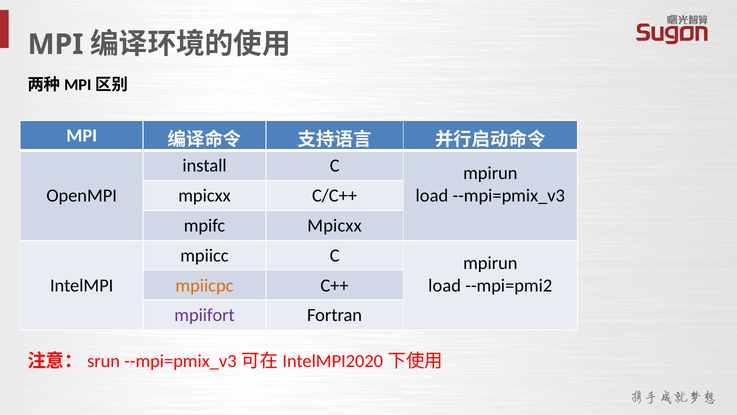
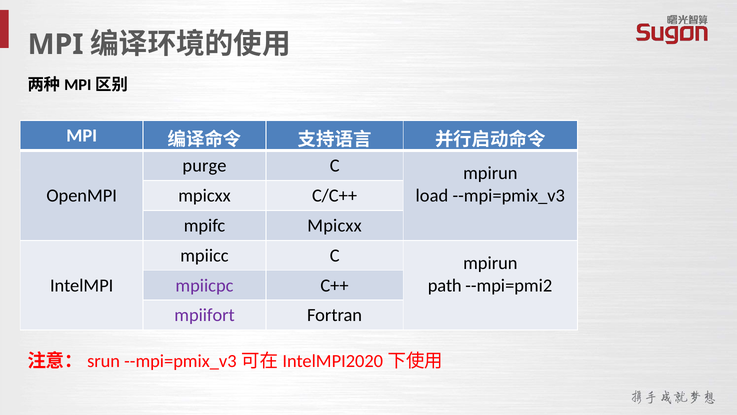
install: install -> purge (204, 166)
mpiicpc colour: orange -> purple (204, 285)
load: load -> path (445, 285)
